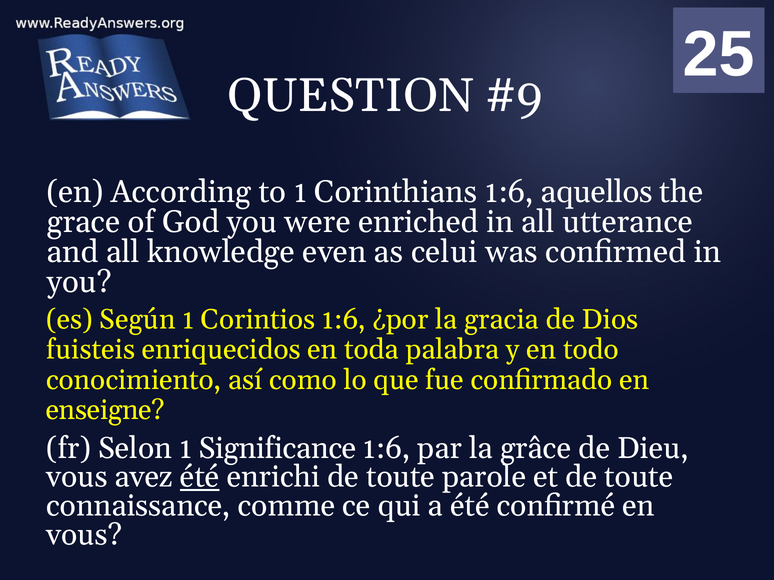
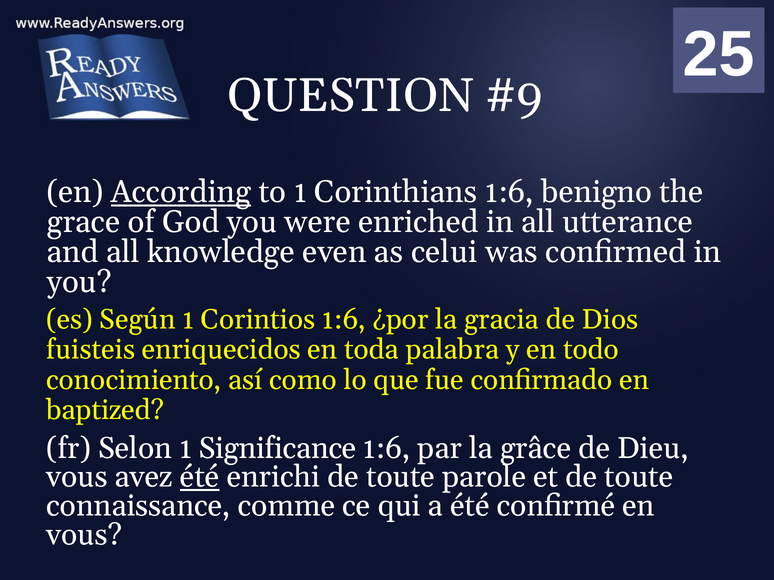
According underline: none -> present (181, 192)
aquellos: aquellos -> benigno (597, 192)
enseigne: enseigne -> baptized (105, 410)
